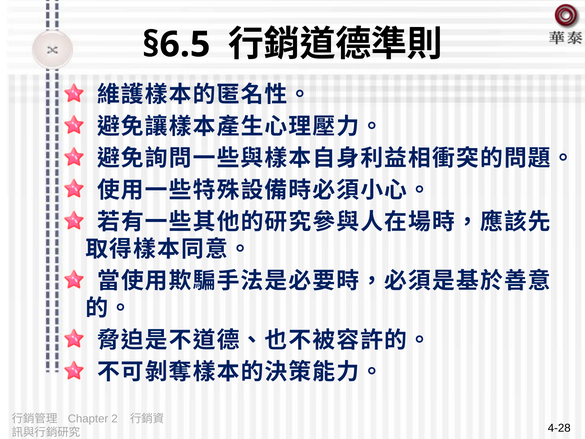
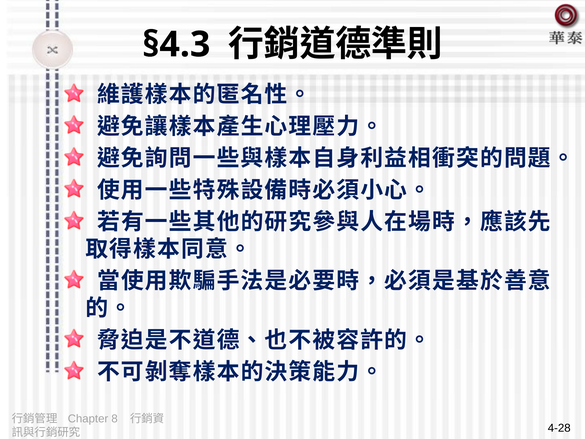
§6.5: §6.5 -> §4.3 (176, 44)
2: 2 -> 8 (115, 418)
